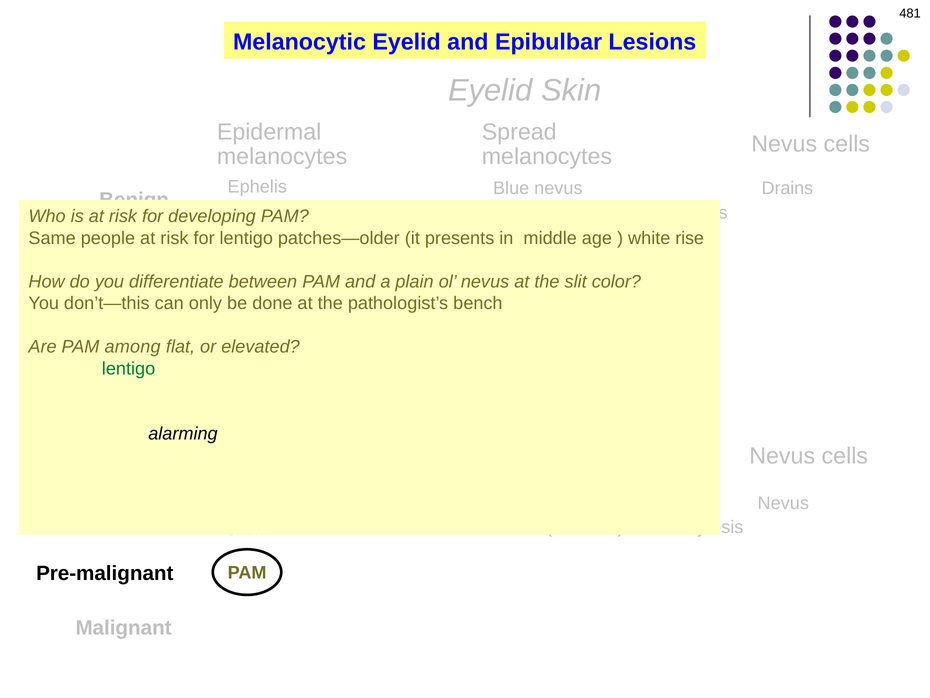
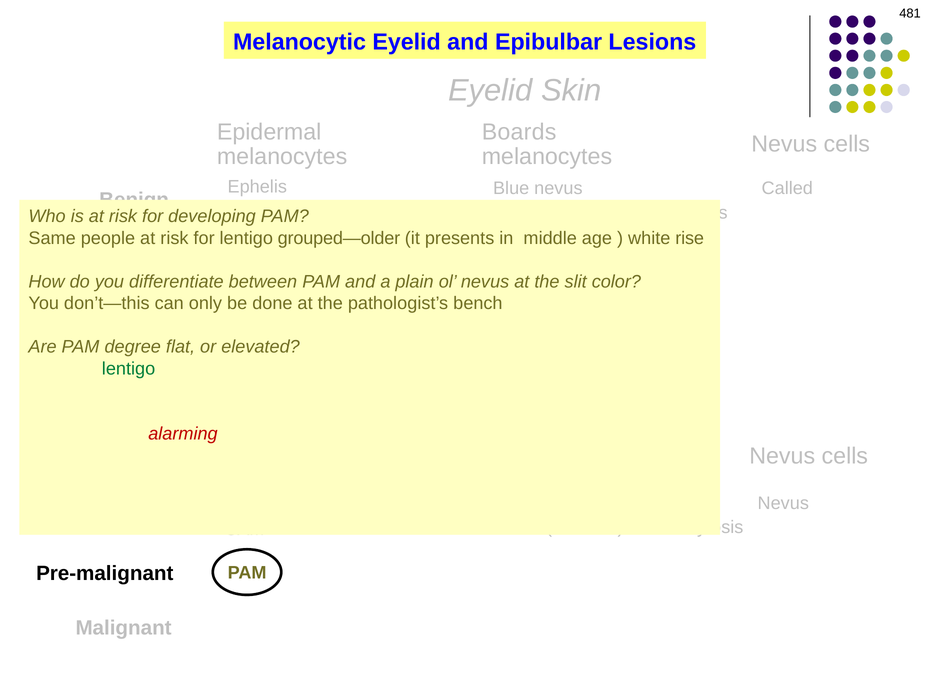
Spread: Spread -> Boards (519, 132)
Drains: Drains -> Called (787, 188)
patches—older: patches—older -> grouped—older (339, 238)
among: among -> degree (133, 347)
alarming colour: black -> red (183, 433)
